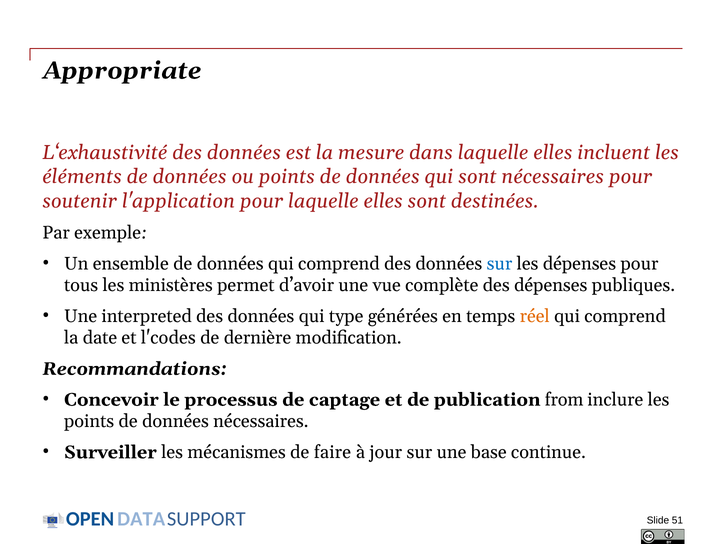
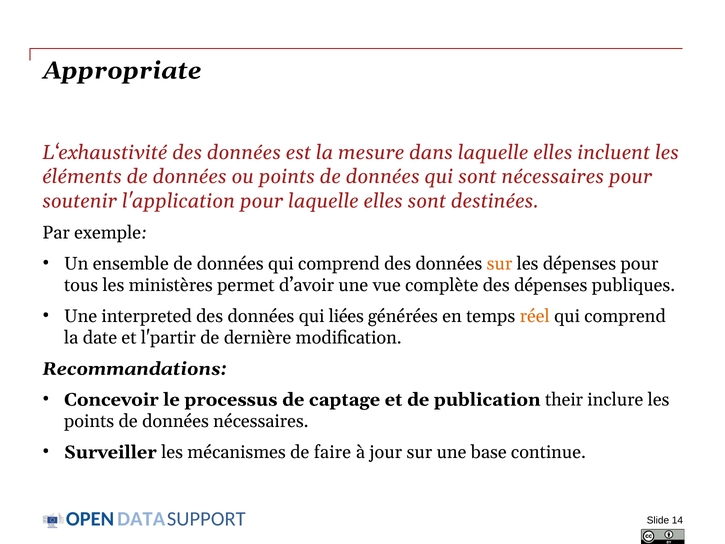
sur colour: blue -> orange (499, 264)
type: type -> liées (346, 316)
l'codes: l'codes -> l'partir (168, 338)
from: from -> their (564, 400)
51: 51 -> 14 (677, 520)
